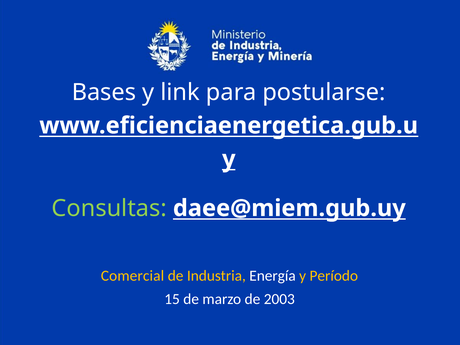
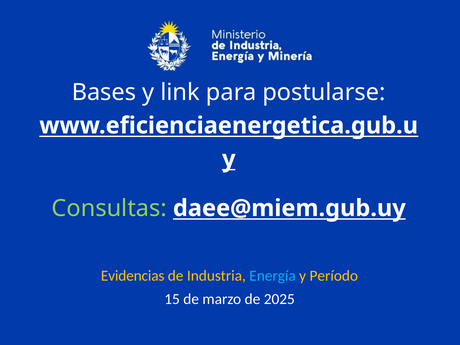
Comercial: Comercial -> Evidencias (133, 276)
Energía colour: white -> light blue (273, 276)
2003: 2003 -> 2025 (279, 299)
